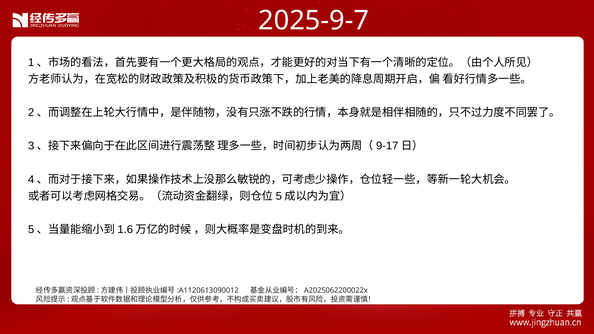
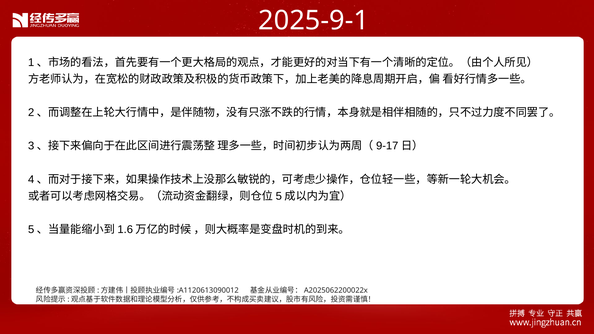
2025-9-7: 2025-9-7 -> 2025-9-1 (314, 20)
